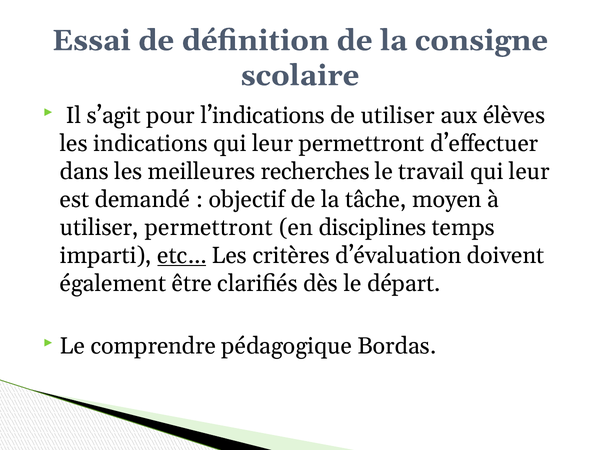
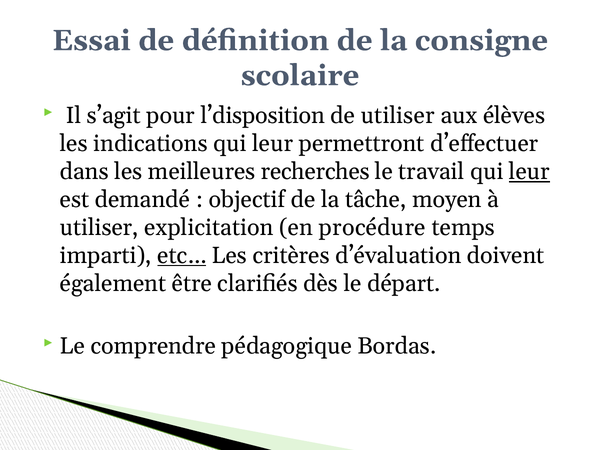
l’indications: l’indications -> l’disposition (263, 116)
leur underline: none -> present (529, 172)
utiliser permettront: permettront -> explicitation (209, 228)
disciplines: disciplines -> procédure (372, 228)
